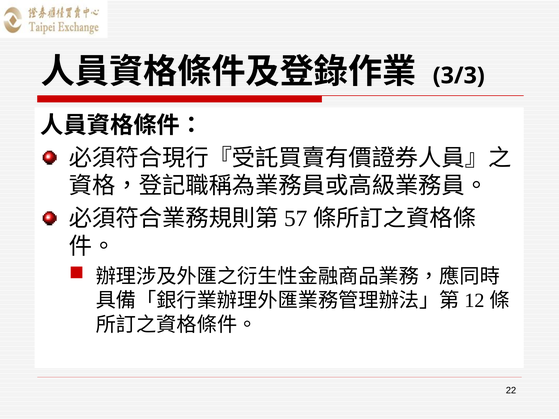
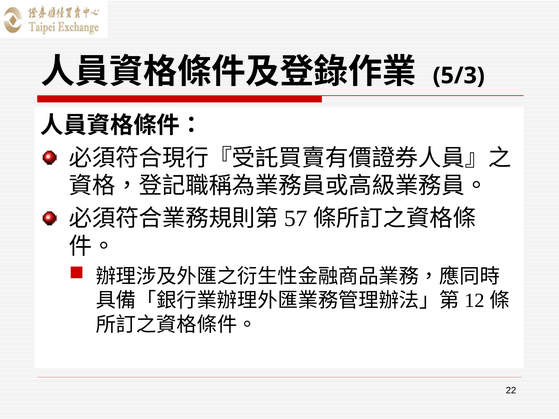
3/3: 3/3 -> 5/3 (459, 76)
